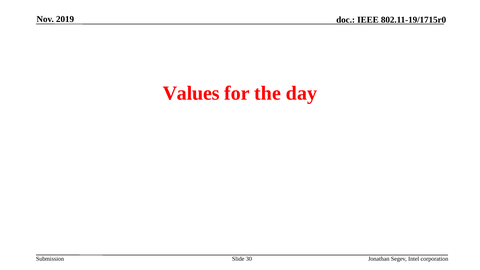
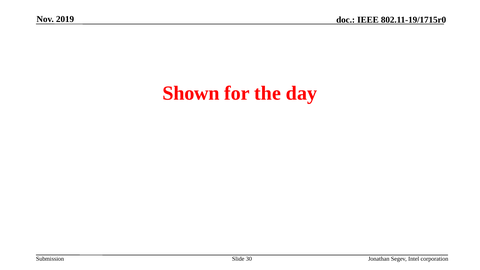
Values: Values -> Shown (191, 93)
